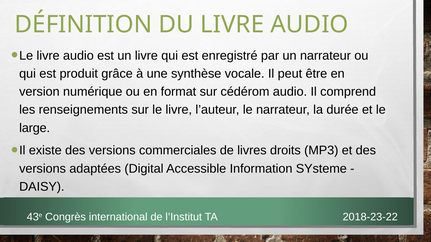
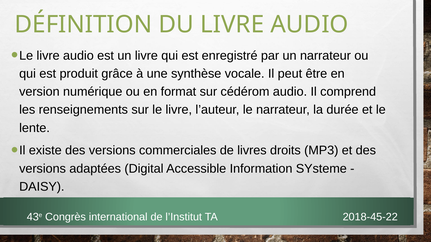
large: large -> lente (35, 128)
2018-23-22: 2018-23-22 -> 2018-45-22 (370, 217)
